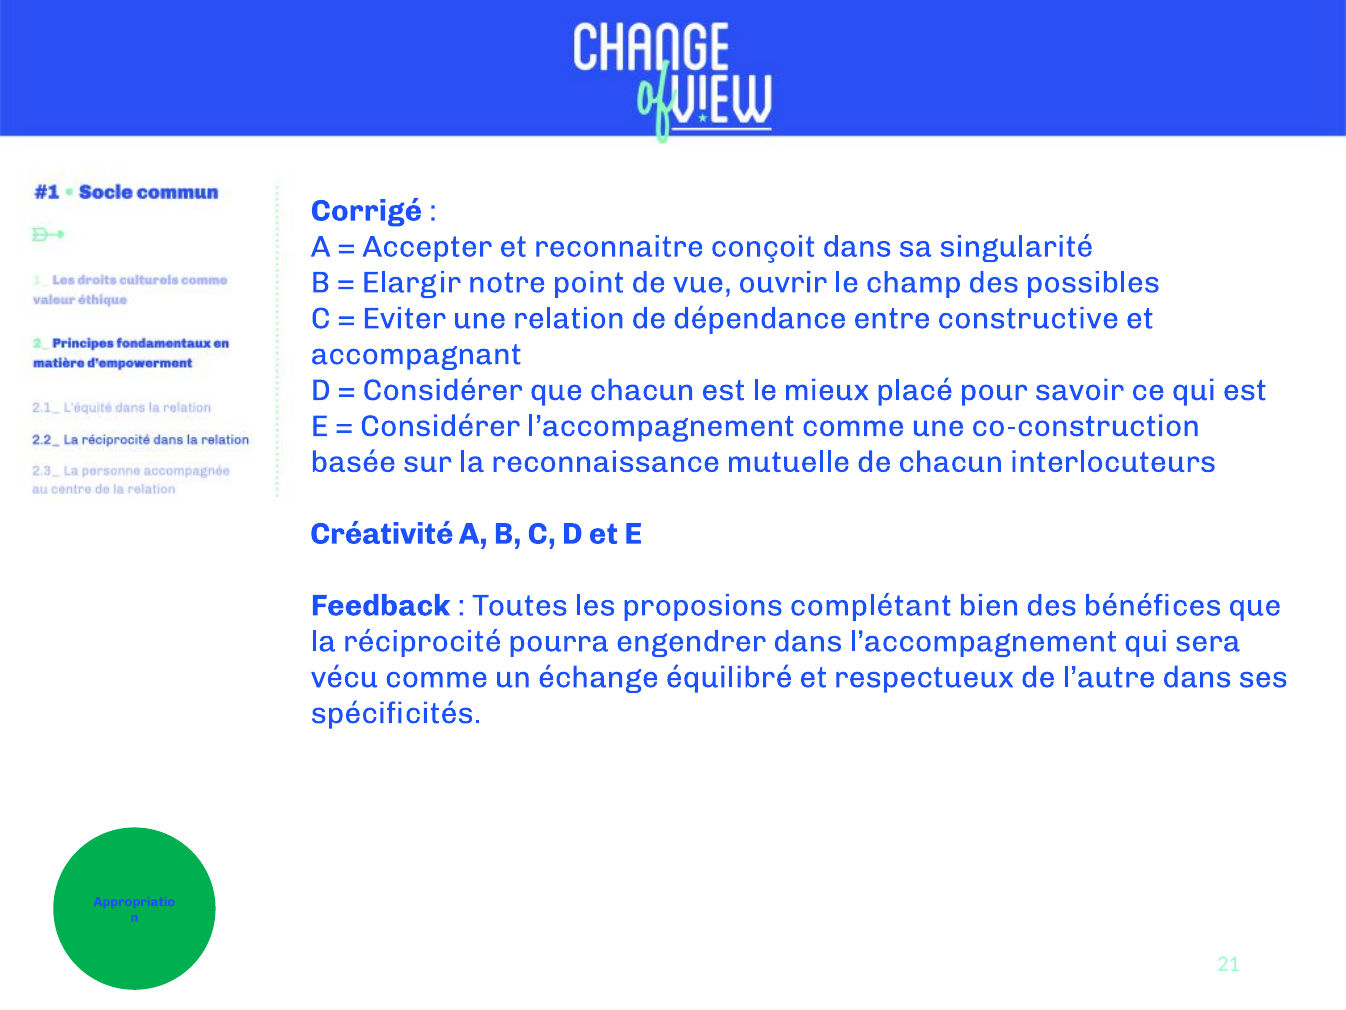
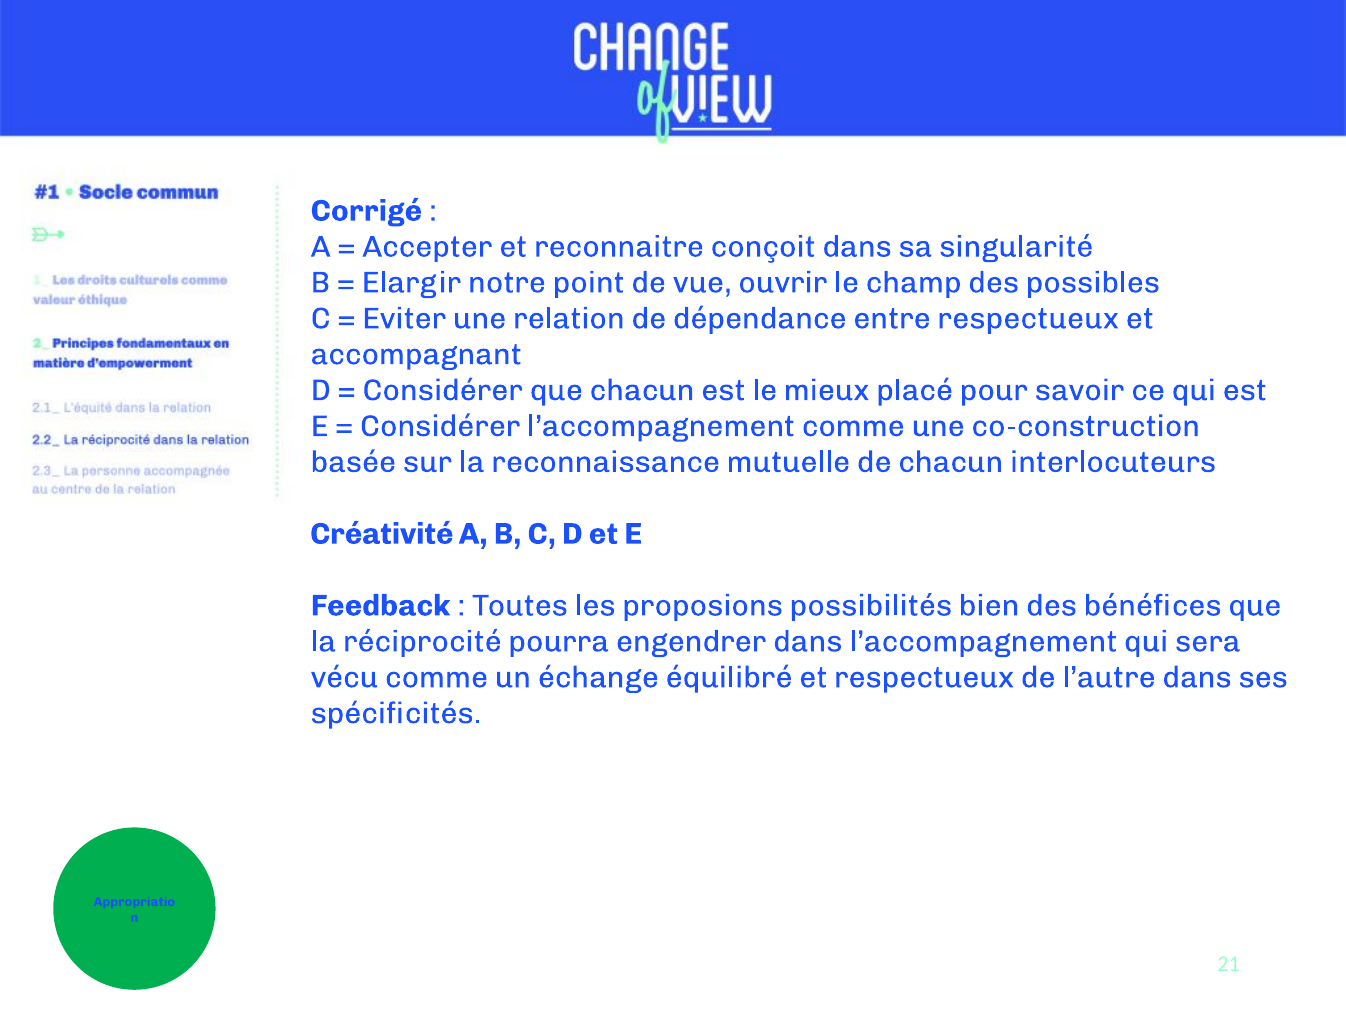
entre constructive: constructive -> respectueux (1028, 318)
complétant: complétant -> possibilités (871, 605)
